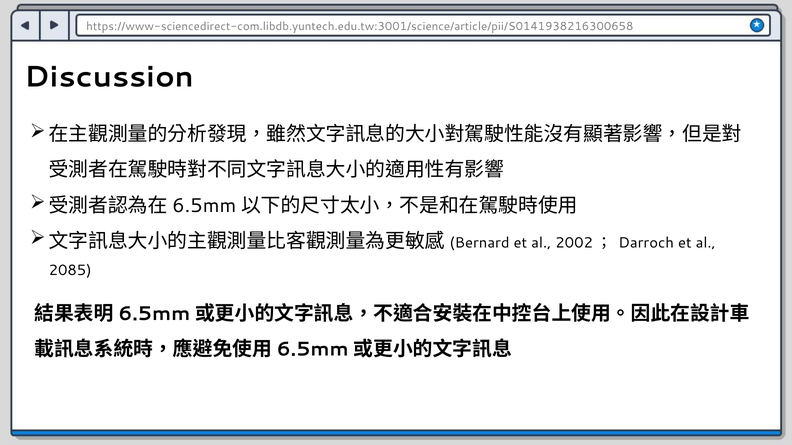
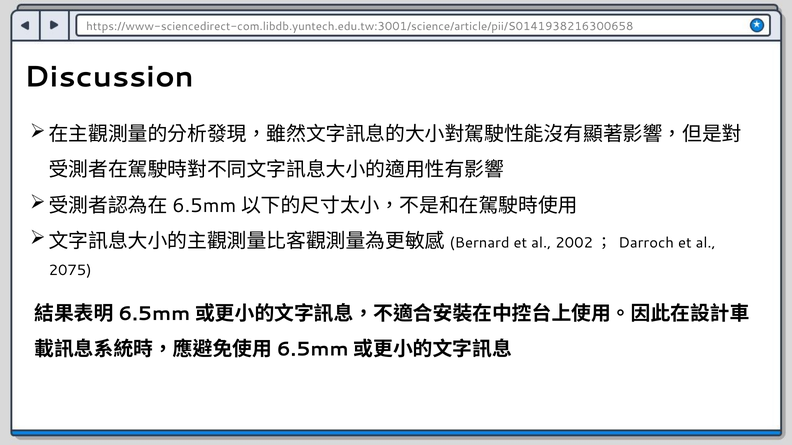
2085: 2085 -> 2075 (70, 271)
